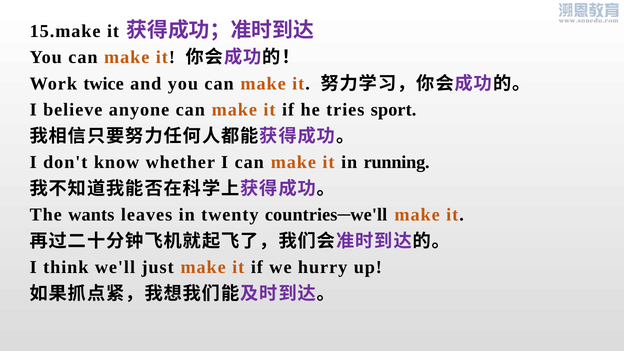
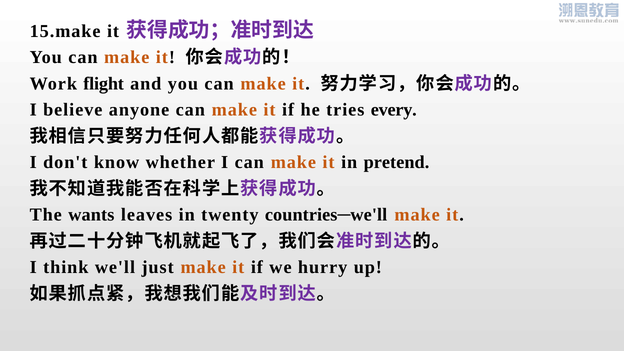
twice: twice -> flight (104, 84)
sport: sport -> every (394, 110)
running: running -> pretend (396, 162)
